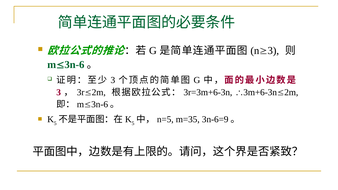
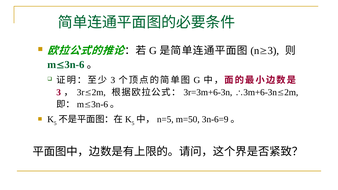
m=35: m=35 -> m=50 (188, 119)
